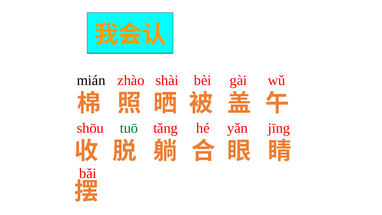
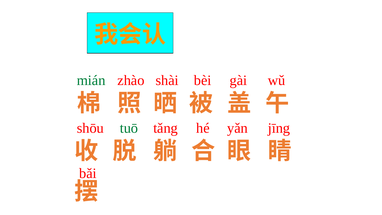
mián colour: black -> green (91, 80)
